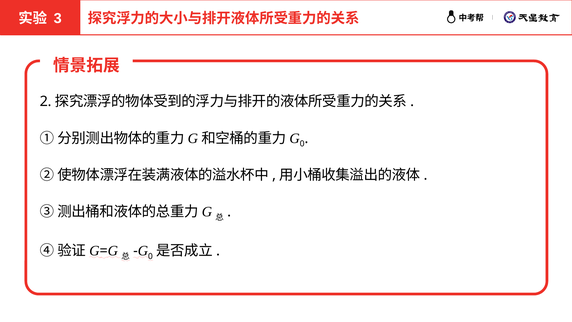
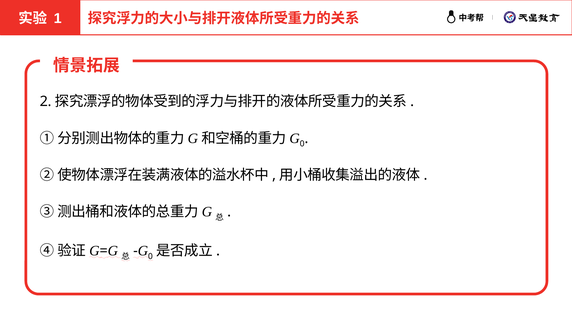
3: 3 -> 1 (58, 18)
